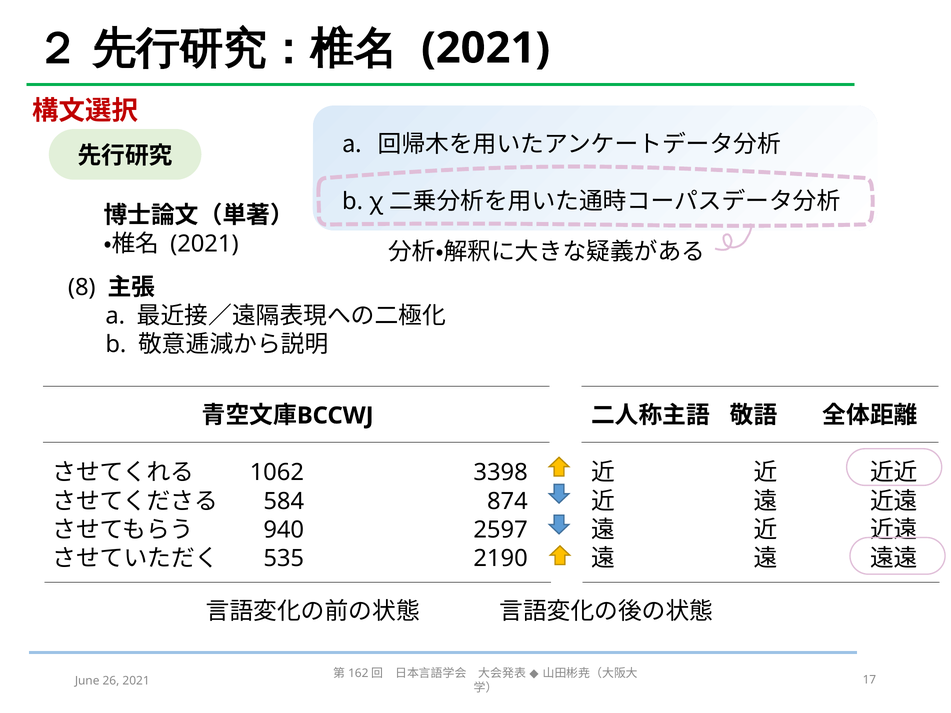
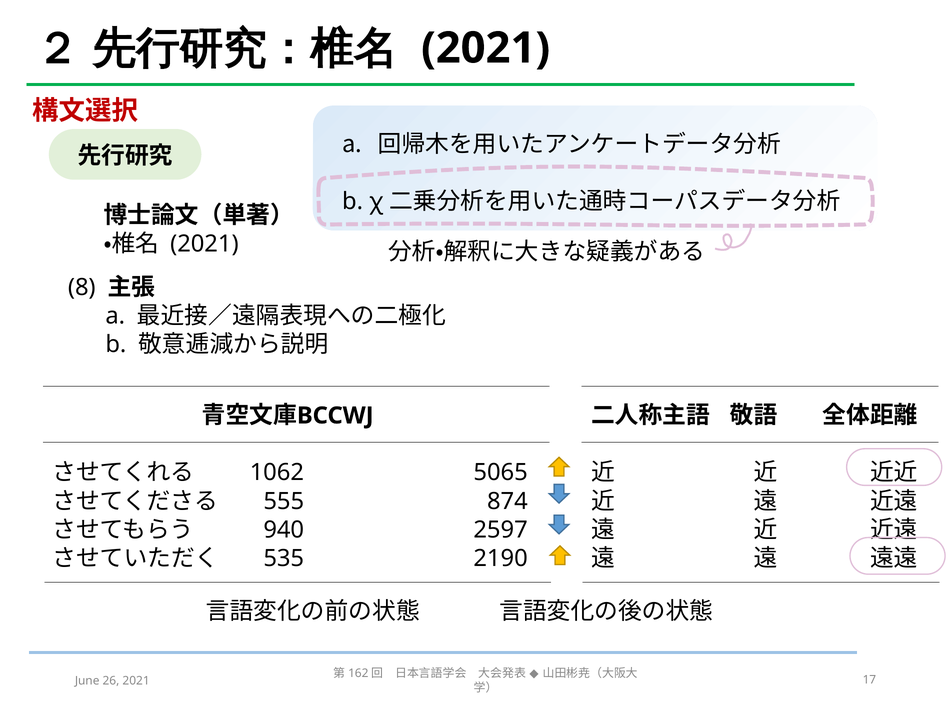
3398: 3398 -> 5065 (501, 473)
584: 584 -> 555 (284, 501)
